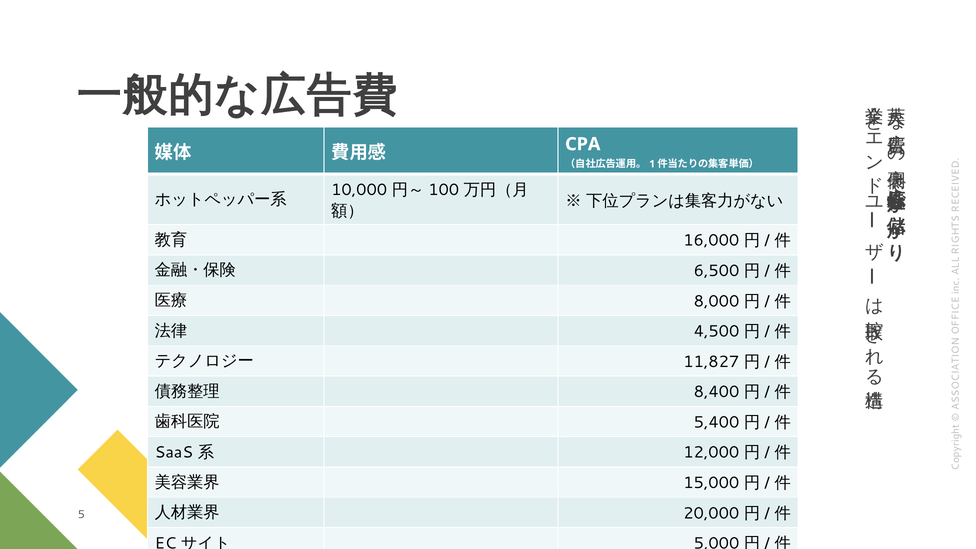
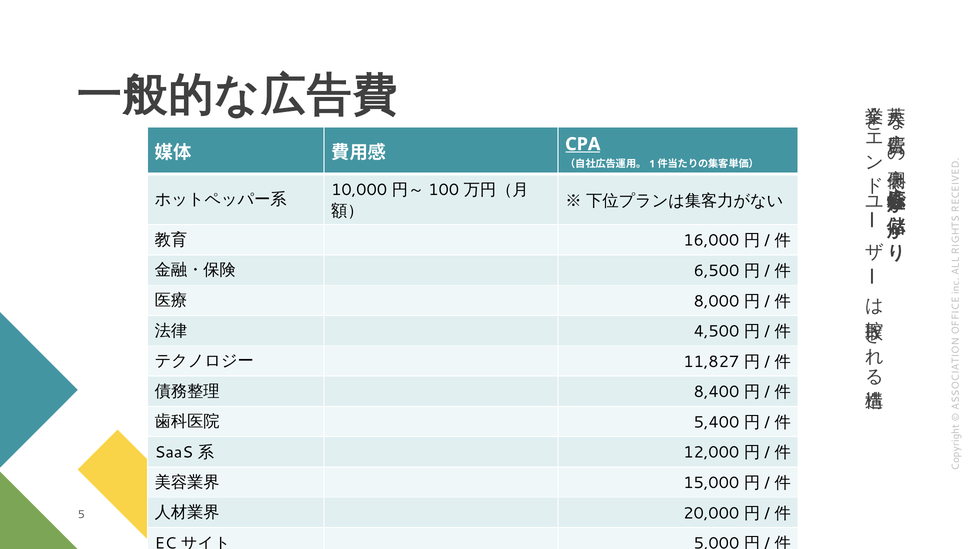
CPA underline: none -> present (583, 144)
